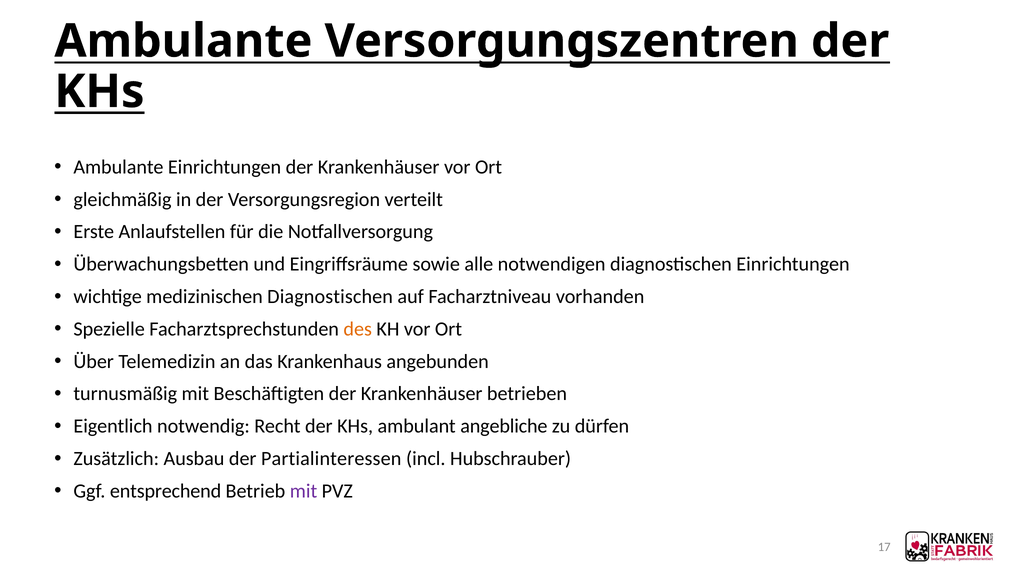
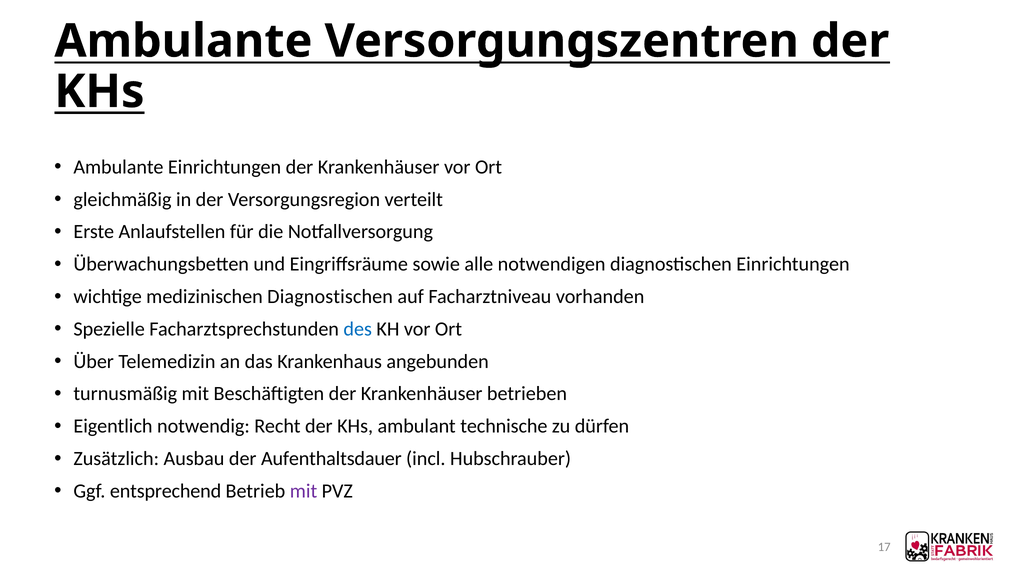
des colour: orange -> blue (358, 329)
angebliche: angebliche -> technische (504, 426)
Partialinteressen: Partialinteressen -> Aufenthaltsdauer (331, 459)
